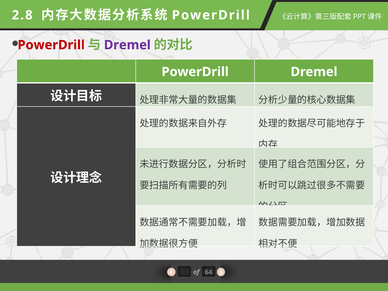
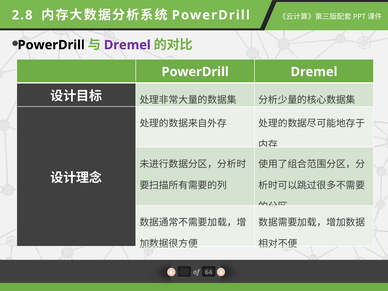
PowerDrill colour: red -> black (51, 45)
